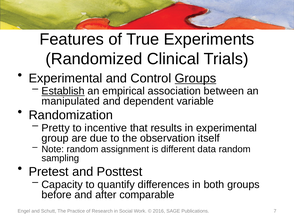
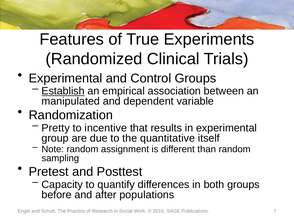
Groups underline: present -> none (195, 78)
observation: observation -> quantitative (167, 138)
data: data -> than (207, 149)
comparable: comparable -> populations (147, 194)
